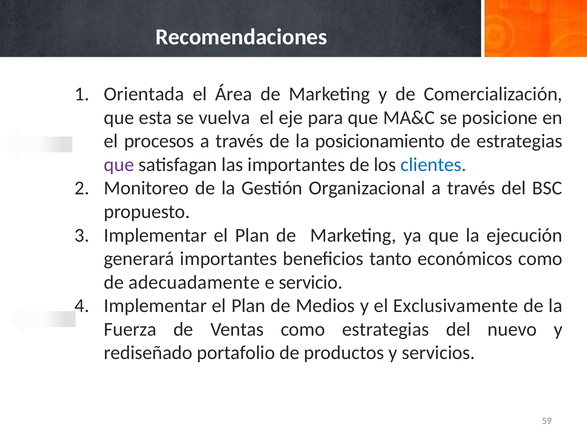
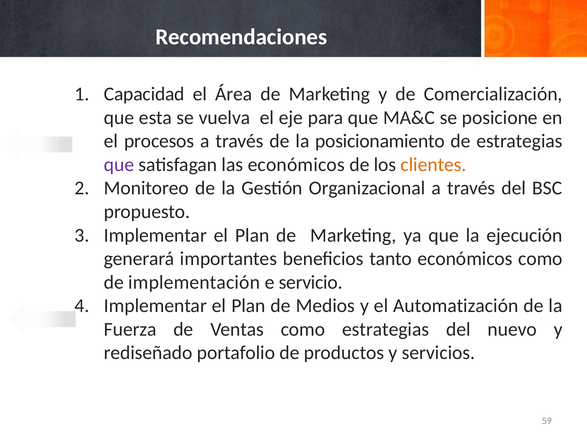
Orientada: Orientada -> Capacidad (144, 94)
las importantes: importantes -> económicos (296, 164)
clientes colour: blue -> orange (434, 164)
adecuadamente: adecuadamente -> implementación (194, 282)
Exclusivamente: Exclusivamente -> Automatización (456, 305)
